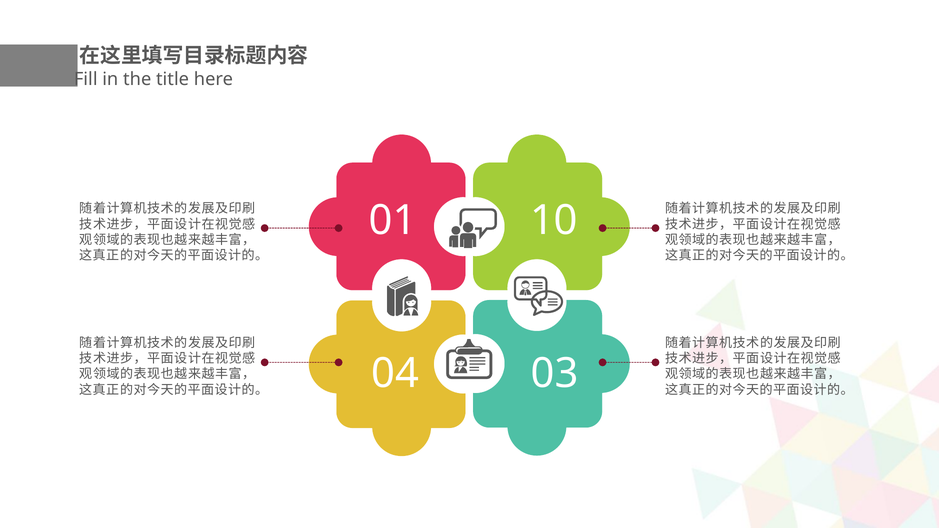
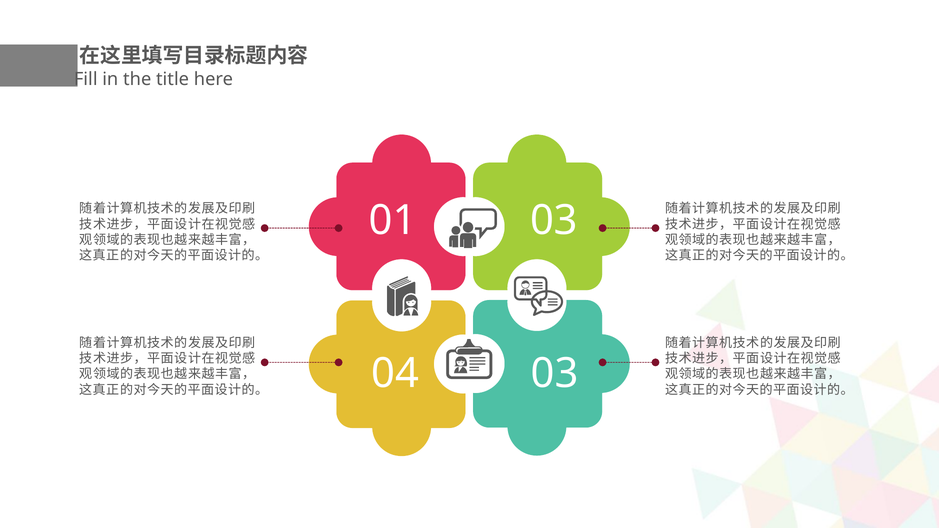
01 10: 10 -> 03 (554, 221)
